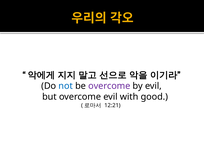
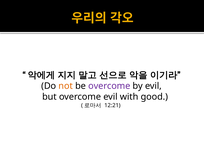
not colour: blue -> orange (66, 86)
